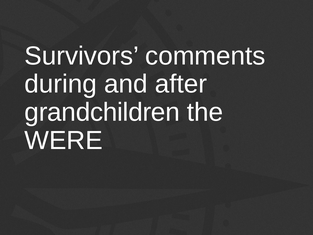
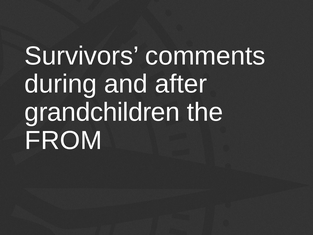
WERE: WERE -> FROM (63, 140)
